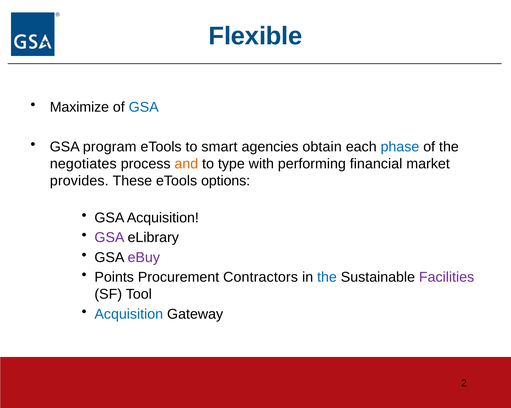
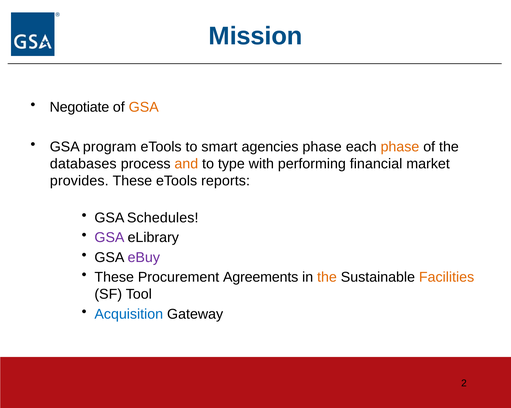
Flexible: Flexible -> Mission (256, 36)
Maximize: Maximize -> Negotiate (79, 107)
GSA colour: blue -> orange (144, 107)
agencies obtain: obtain -> phase (322, 147)
phase colour: blue -> orange (400, 147)
negotiates: negotiates -> databases (83, 164)
options: options -> reports (226, 181)
GSA Acquisition: Acquisition -> Schedules (163, 218)
Points: Points -> These (114, 278)
Contractors: Contractors -> Agreements (261, 278)
the colour: blue -> orange (327, 278)
Facilities colour: purple -> orange (447, 278)
